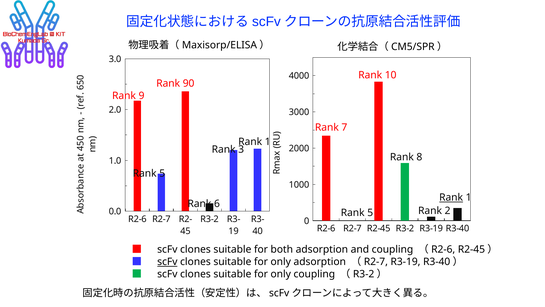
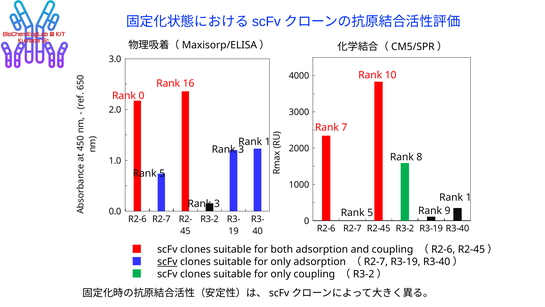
90: 90 -> 16 (189, 83)
Rank 9: 9 -> 0 (142, 96)
Rank underline: present -> none (451, 197)
6: 6 -> 3 (217, 204)
2: 2 -> 9 (448, 210)
